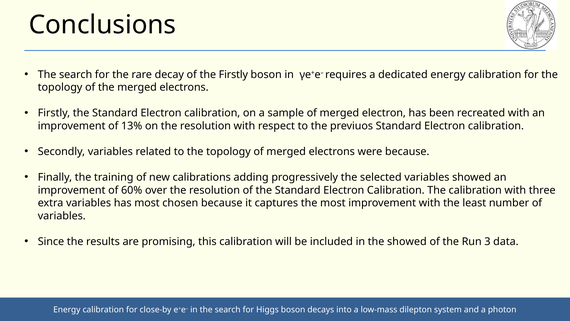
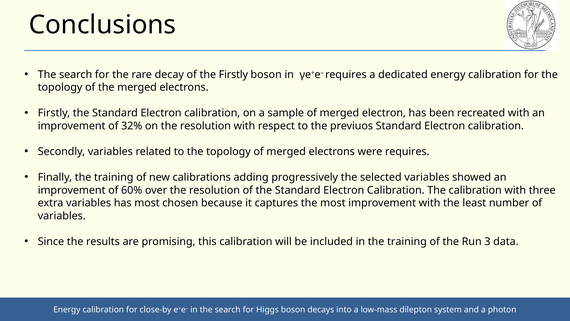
13%: 13% -> 32% (132, 126)
were because: because -> requires (407, 151)
in the showed: showed -> training (407, 241)
